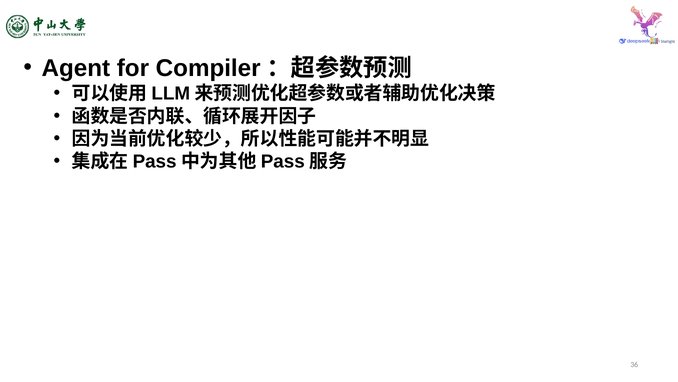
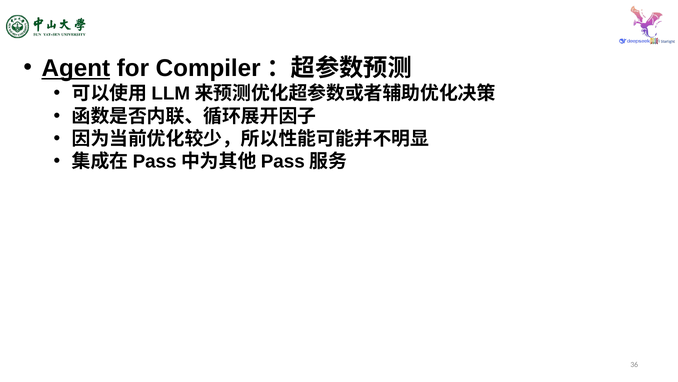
Agent underline: none -> present (76, 68)
